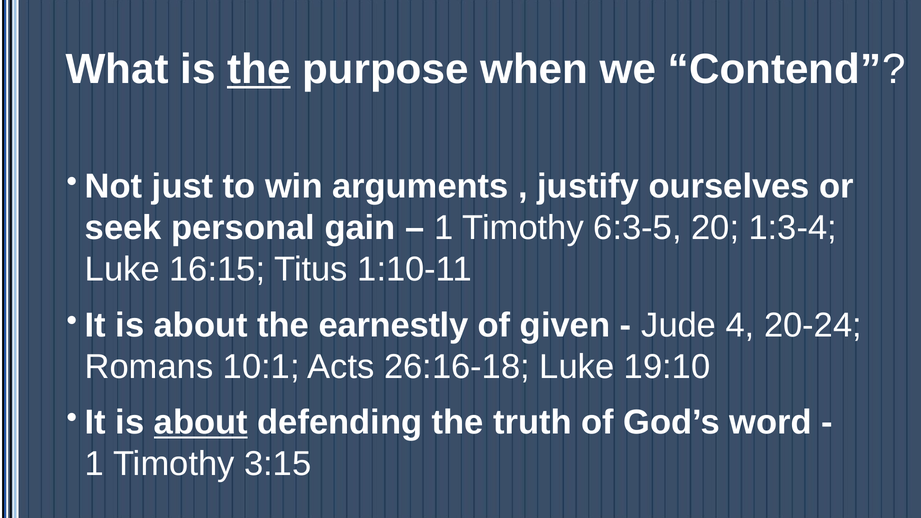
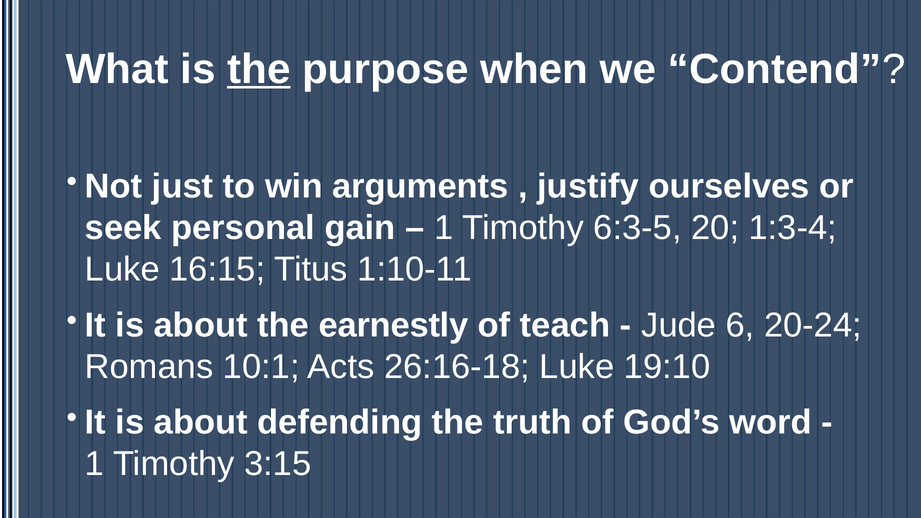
given: given -> teach (565, 325)
4: 4 -> 6 (740, 325)
about underline: present -> none (201, 423)
